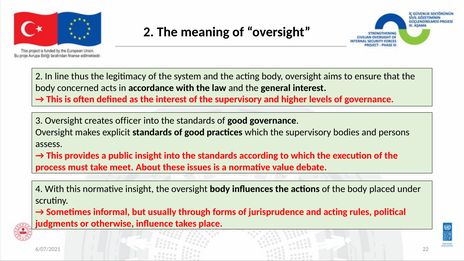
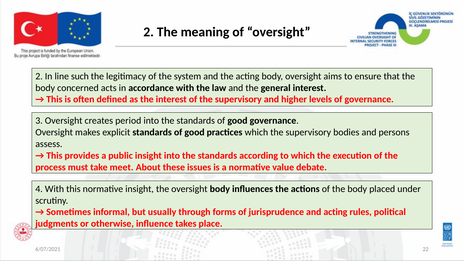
thus: thus -> such (80, 76)
officer: officer -> period (128, 121)
